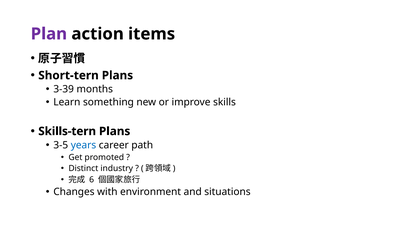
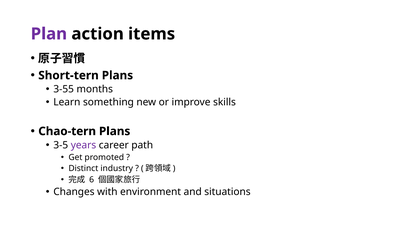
3-39: 3-39 -> 3-55 (64, 89)
Skills-tern: Skills-tern -> Chao-tern (67, 131)
years colour: blue -> purple (83, 145)
